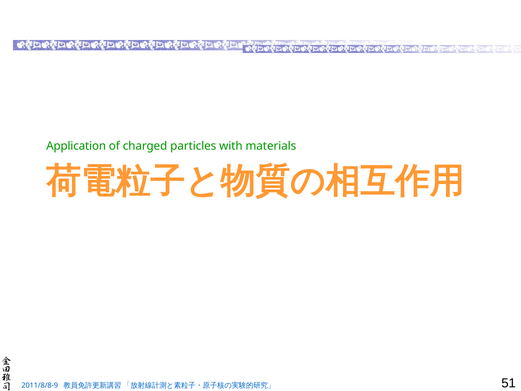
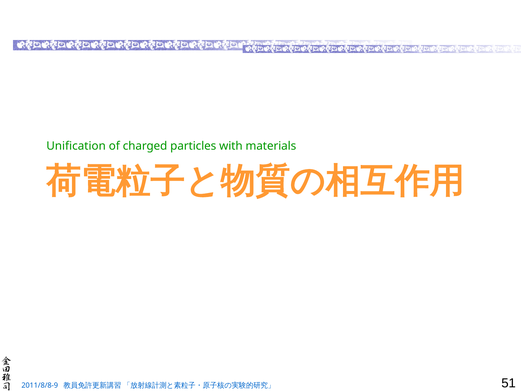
Application: Application -> Unification (76, 146)
